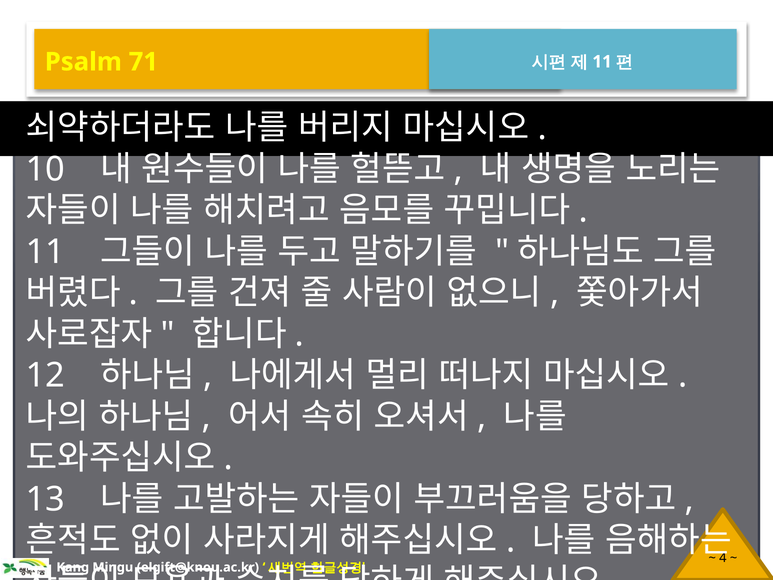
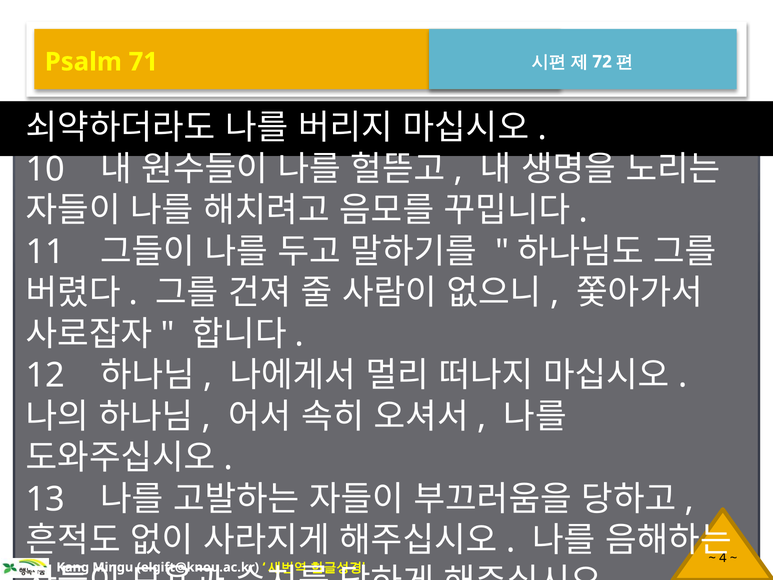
11: 11 -> 72 (602, 62)
